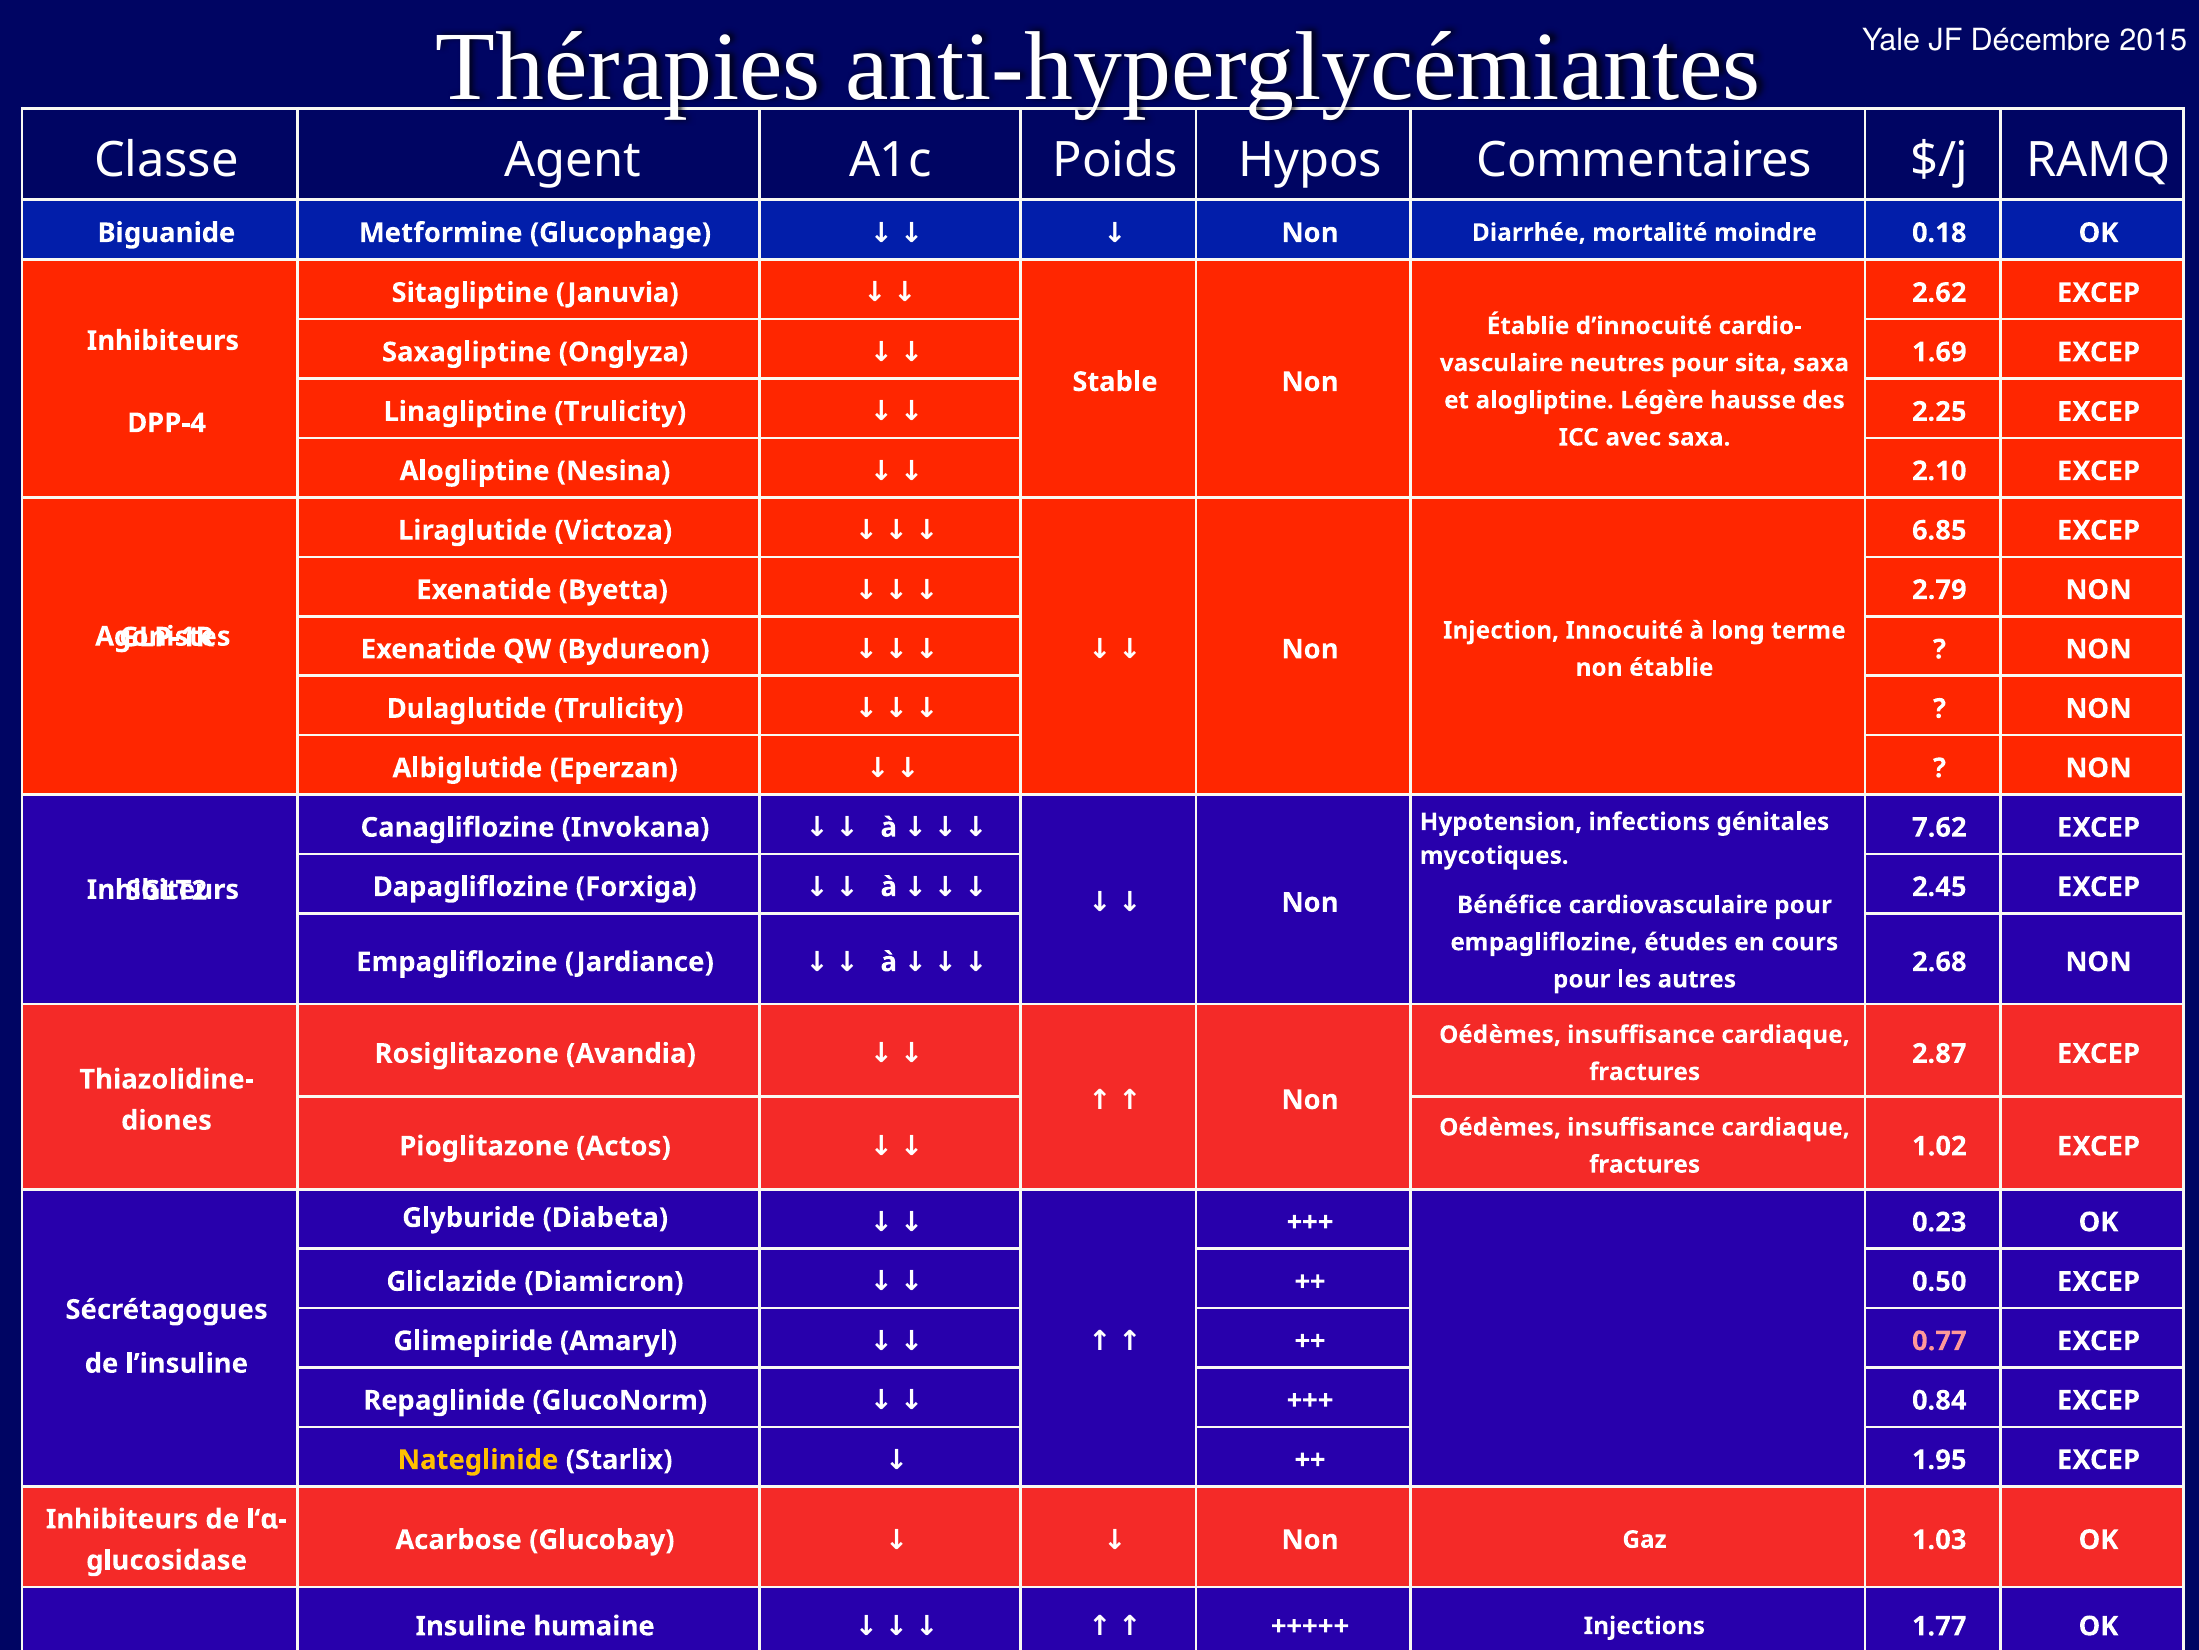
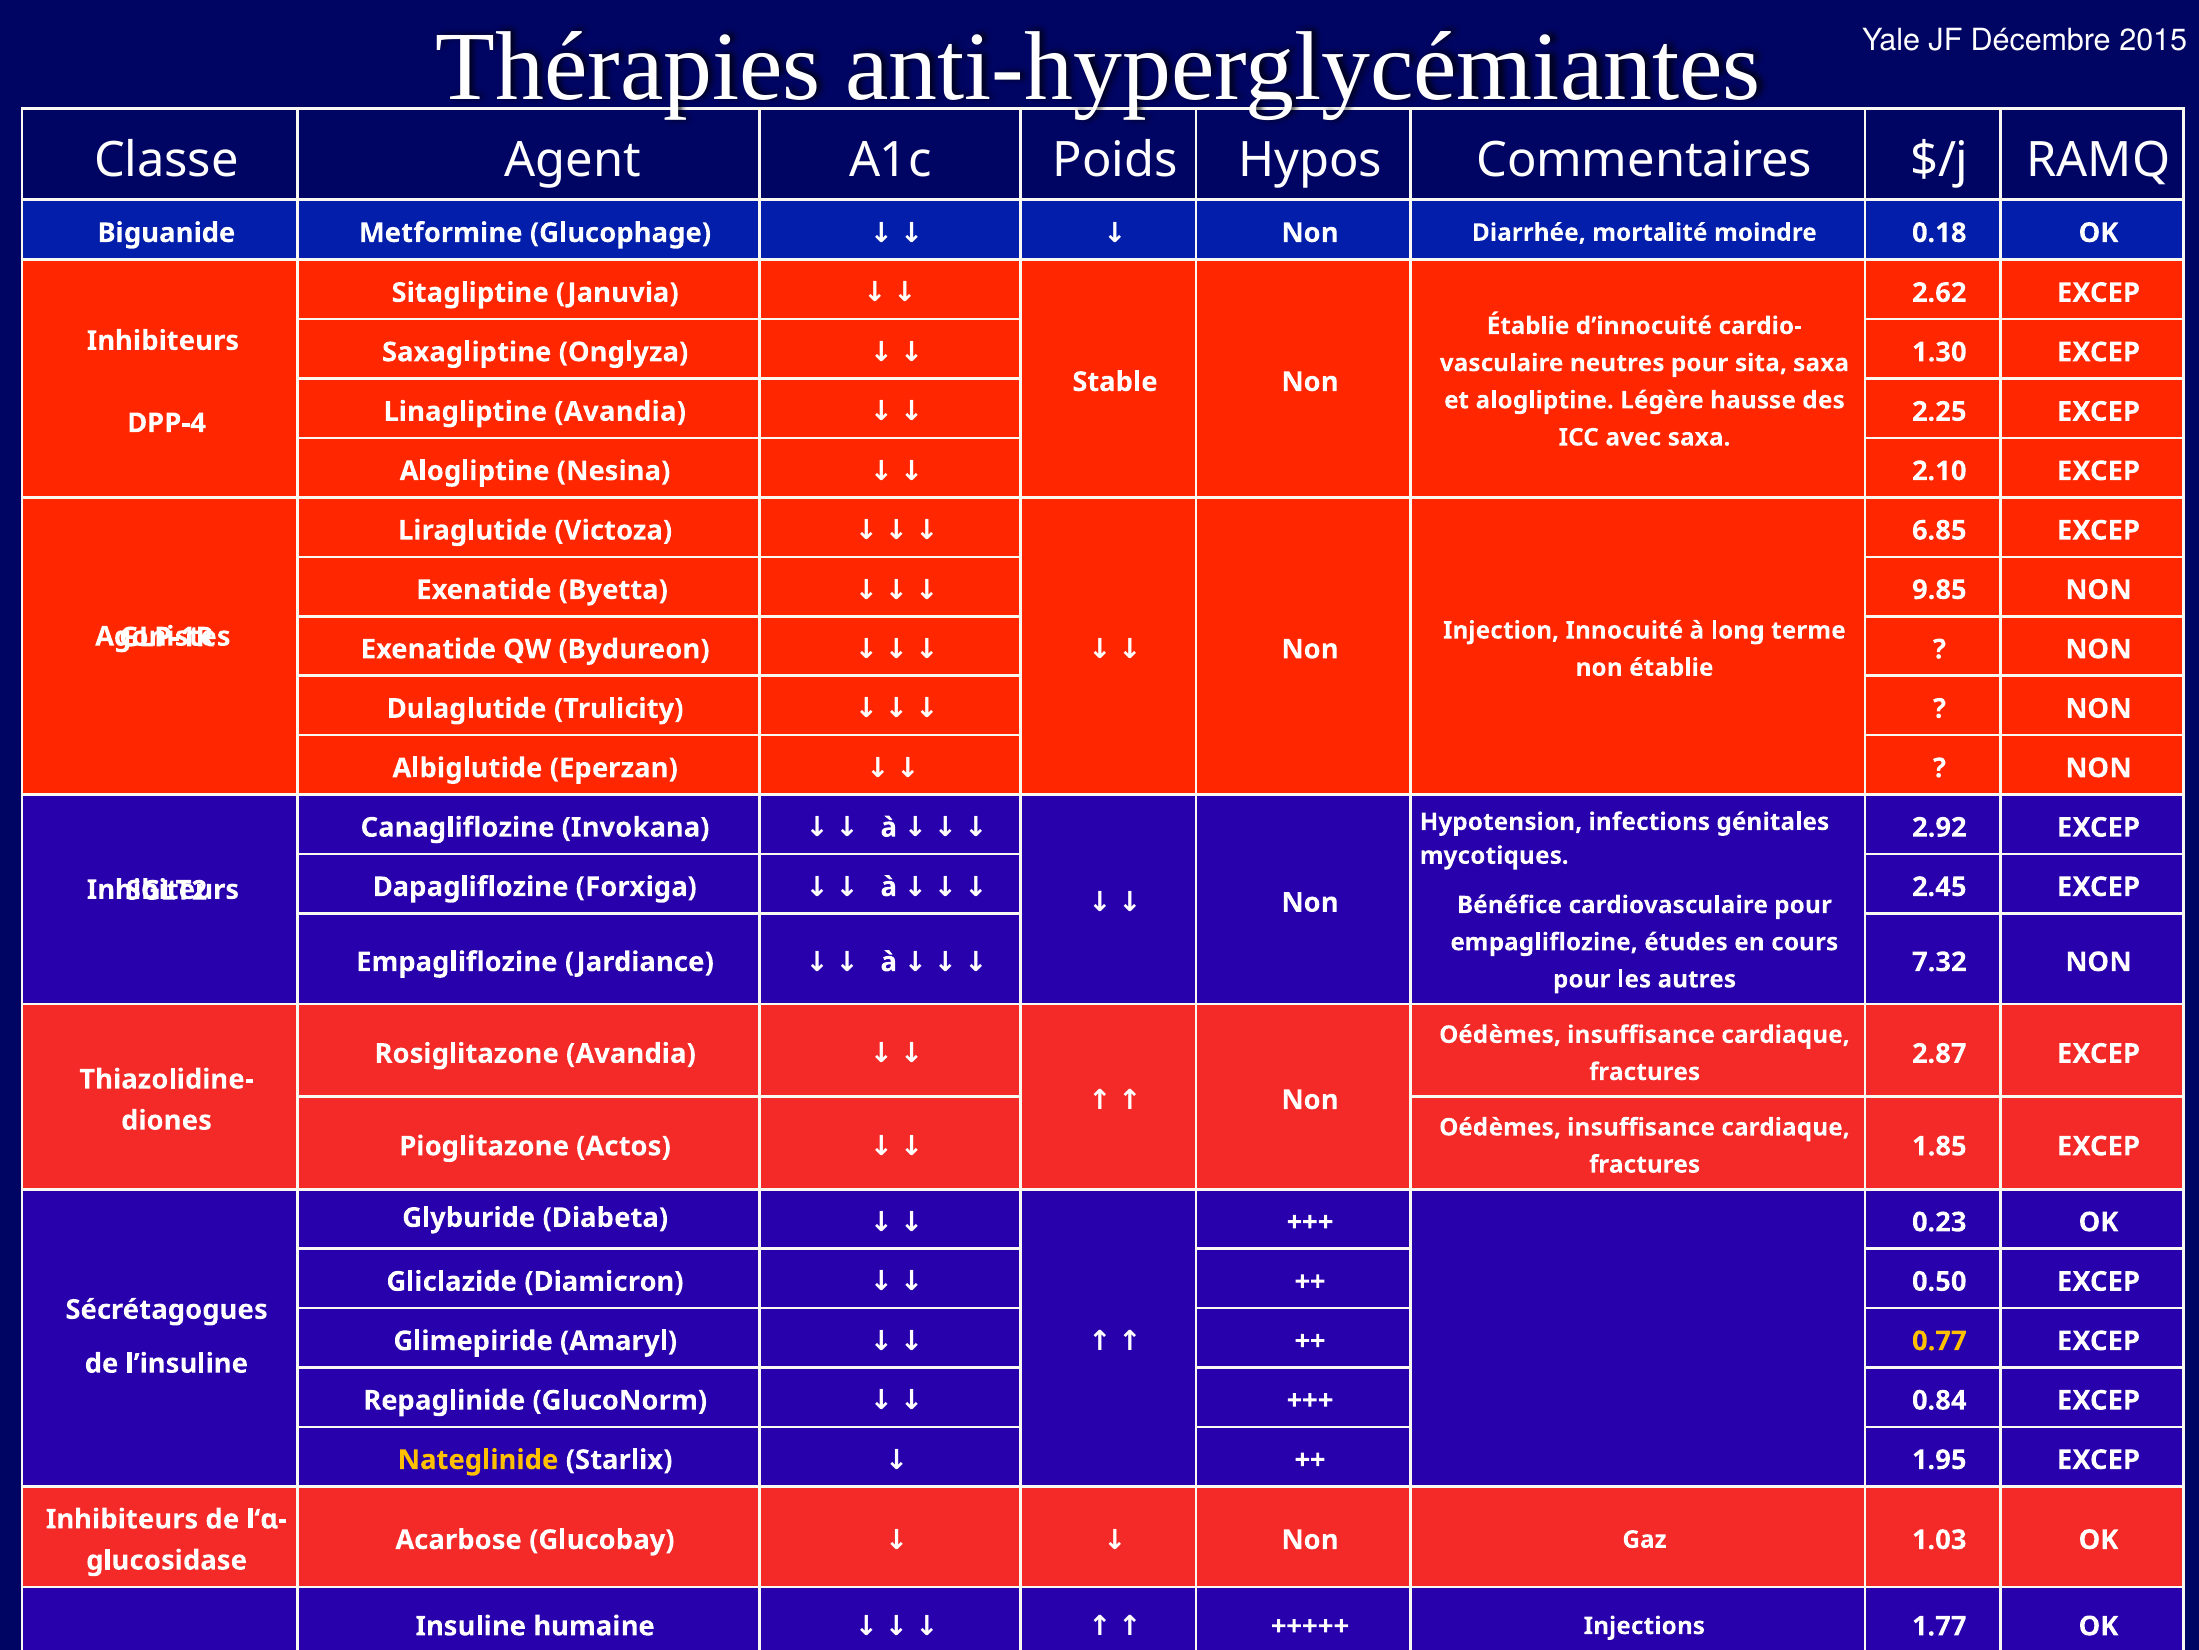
1.69: 1.69 -> 1.30 (1939, 352)
Linagliptine Trulicity: Trulicity -> Avandia (620, 411)
2.79: 2.79 -> 9.85 (1939, 590)
7.62: 7.62 -> 2.92 (1939, 827)
2.68: 2.68 -> 7.32 (1939, 962)
1.02: 1.02 -> 1.85 (1939, 1146)
0.77 colour: pink -> yellow (1939, 1341)
